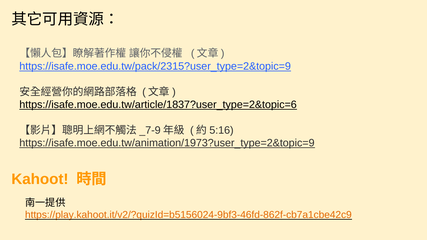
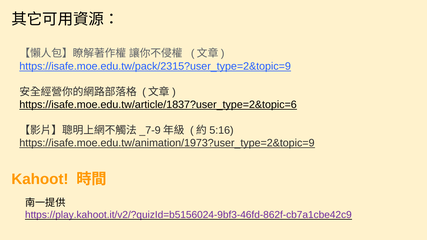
https://play.kahoot.it/v2/?quizId=b5156024-9bf3-46fd-862f-cb7a1cbe42c9 colour: orange -> purple (188, 215)
